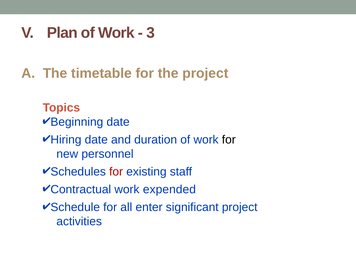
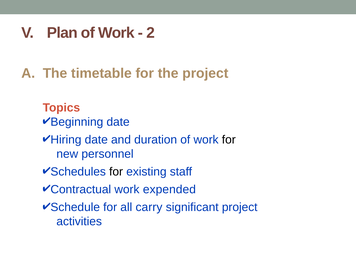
3: 3 -> 2 (151, 33)
for colour: red -> black (116, 172)
enter: enter -> carry (149, 207)
